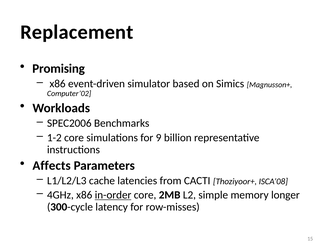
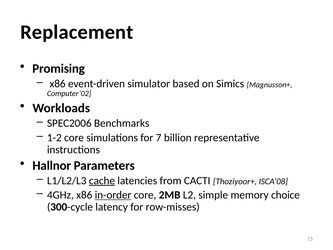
9: 9 -> 7 (159, 137)
Affects: Affects -> Hallnor (52, 165)
cache underline: none -> present (102, 180)
longer: longer -> choice (285, 195)
